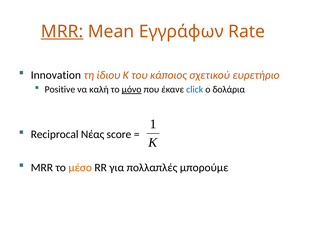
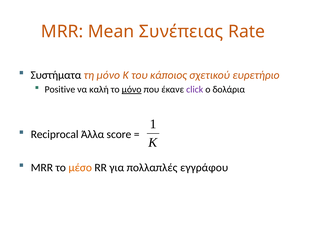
MRR underline: present -> none (62, 31)
Εγγράφων: Εγγράφων -> Συνέπειας (181, 31)
Innovation: Innovation -> Συστήματα (56, 75)
τη ίδιου: ίδιου -> μόνο (108, 75)
click colour: blue -> purple (195, 89)
Νέας: Νέας -> Άλλα (93, 134)
μπορούμε: μπορούμε -> εγγράφου (204, 168)
